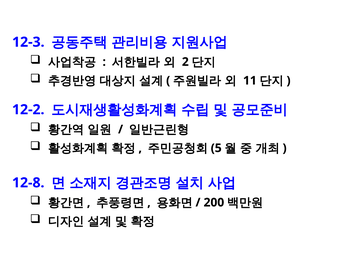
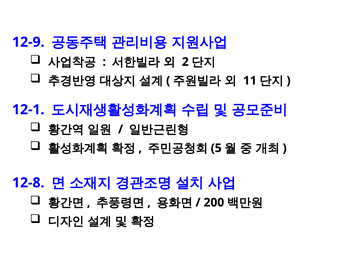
12-3: 12-3 -> 12-9 (28, 42)
12-2: 12-2 -> 12-1 (28, 110)
